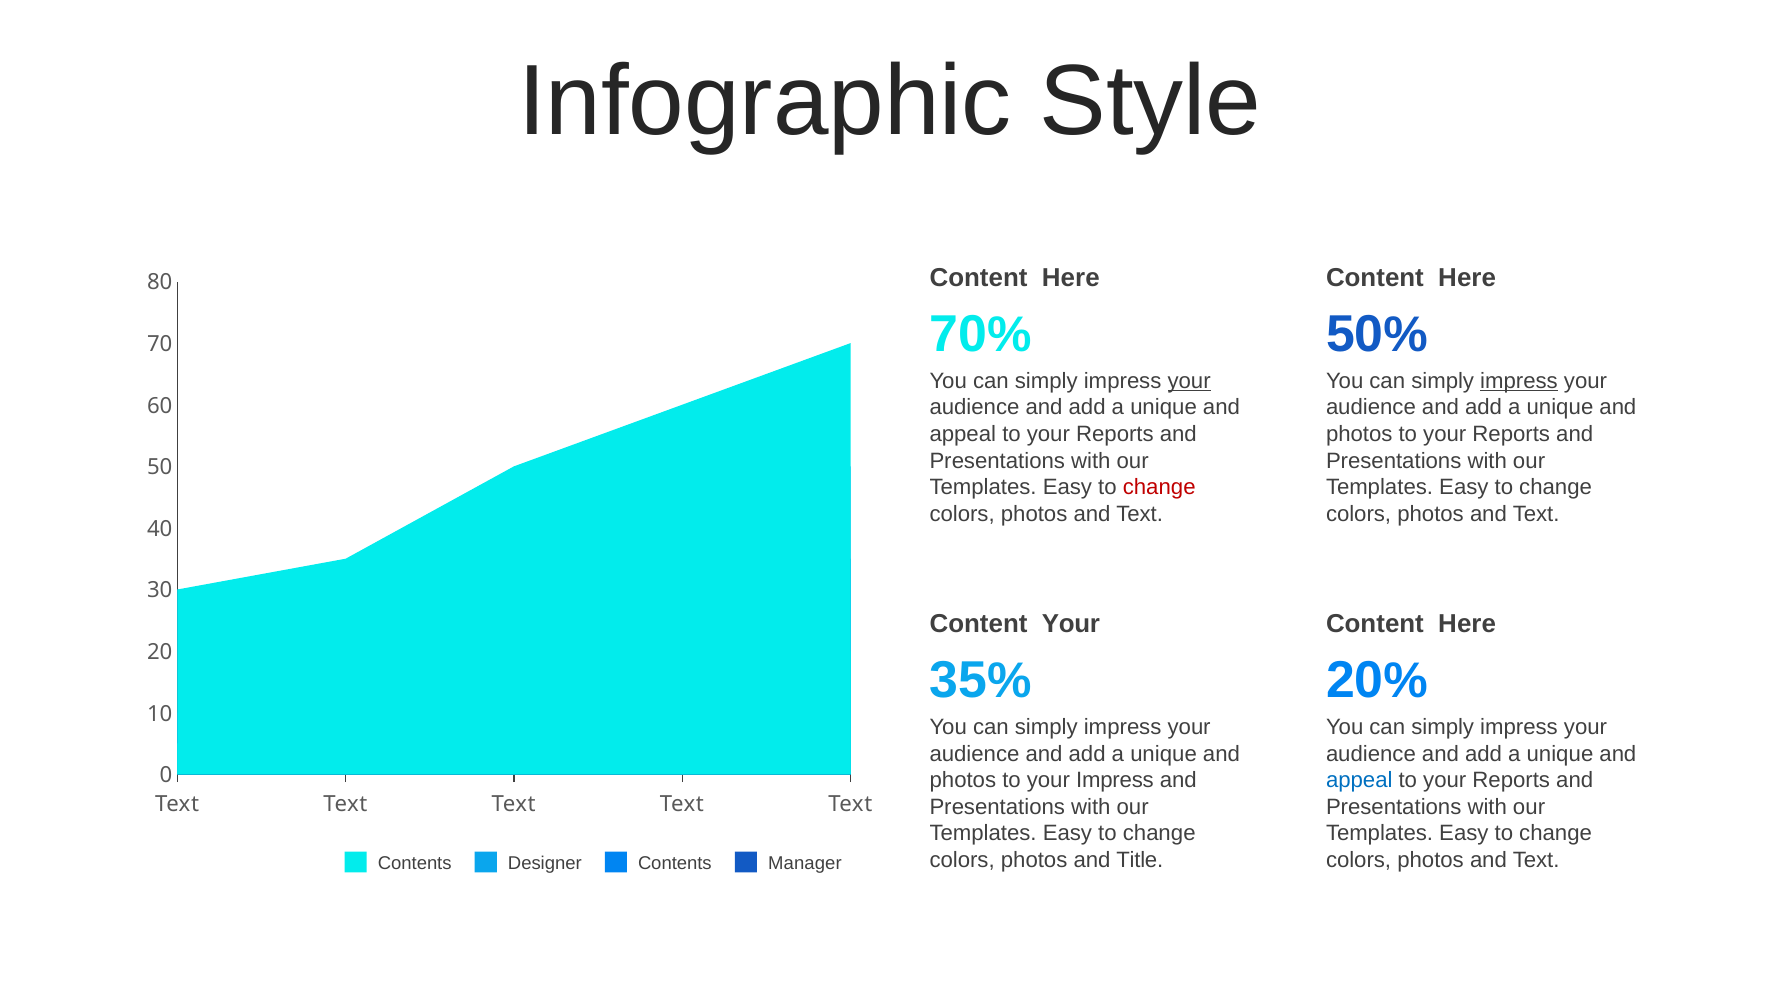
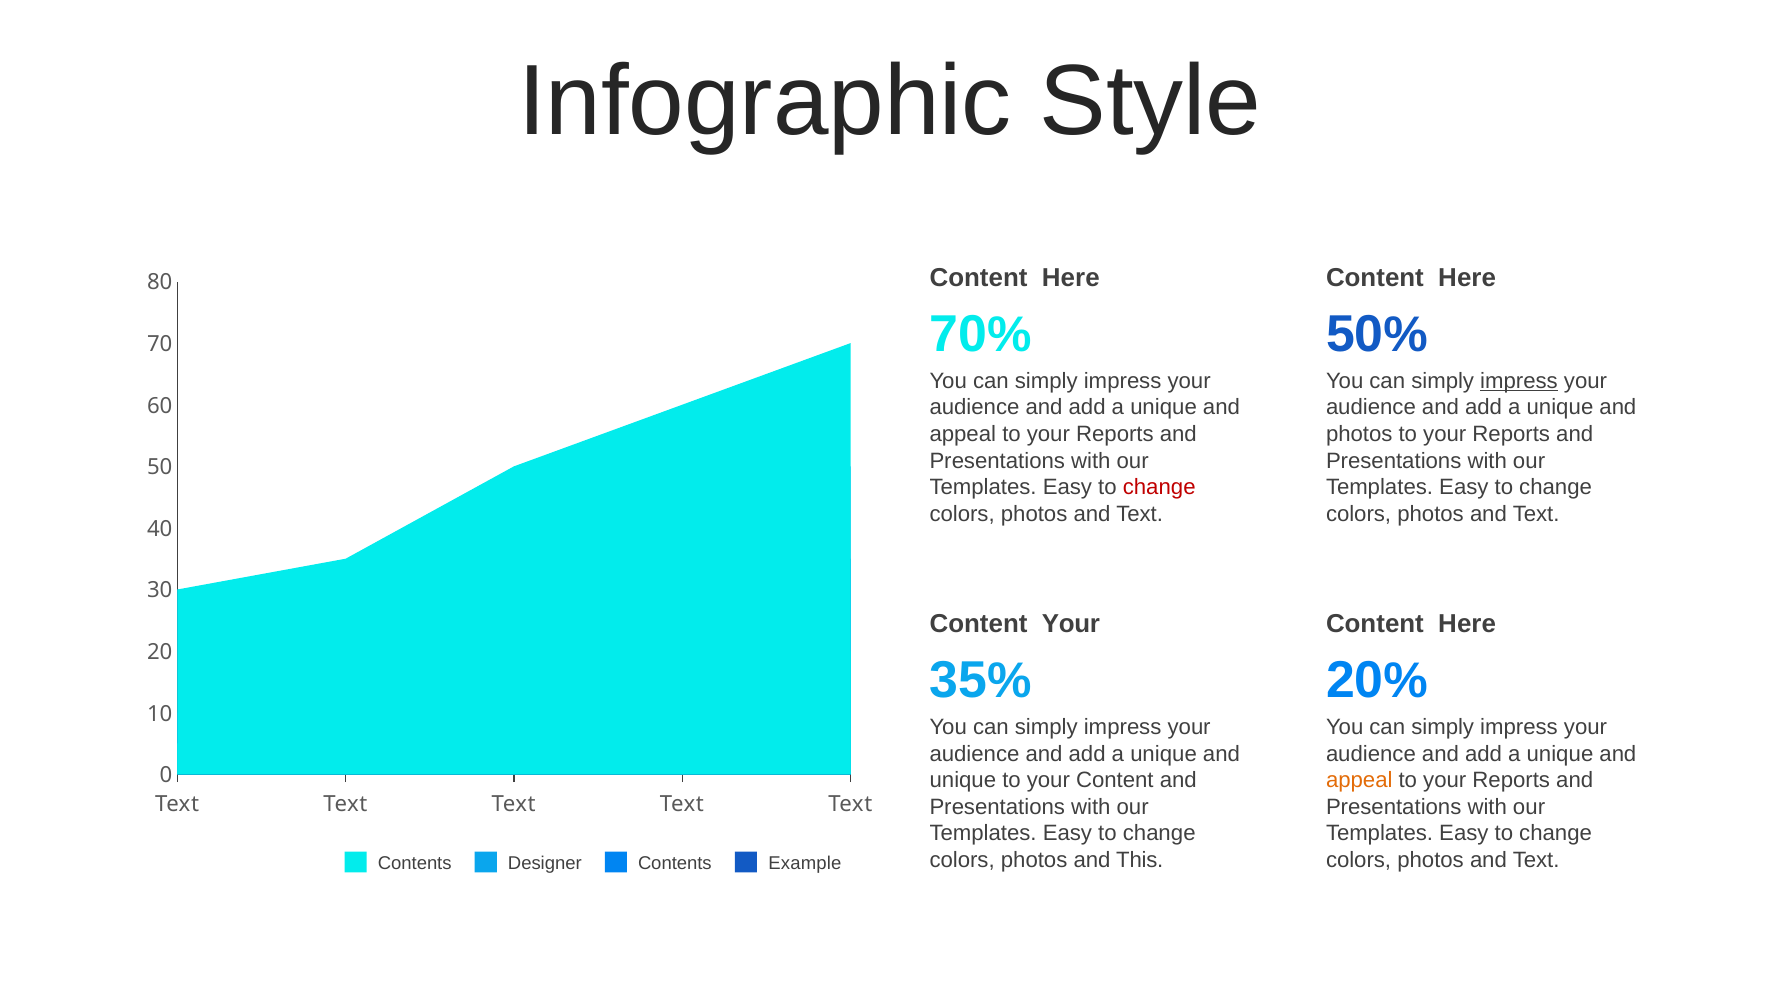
your underline: present -> none (1189, 381)
photos: photos -> unique (963, 780)
your Impress: Impress -> Content (1115, 780)
appeal colour: blue -> orange (1359, 780)
Title: Title -> This (1140, 860)
Manager: Manager -> Example (805, 863)
